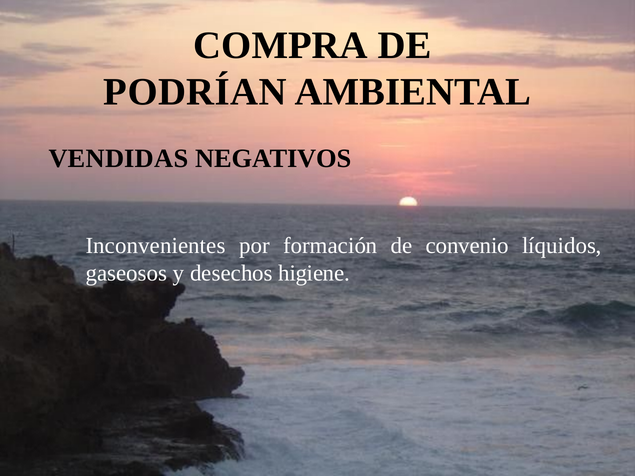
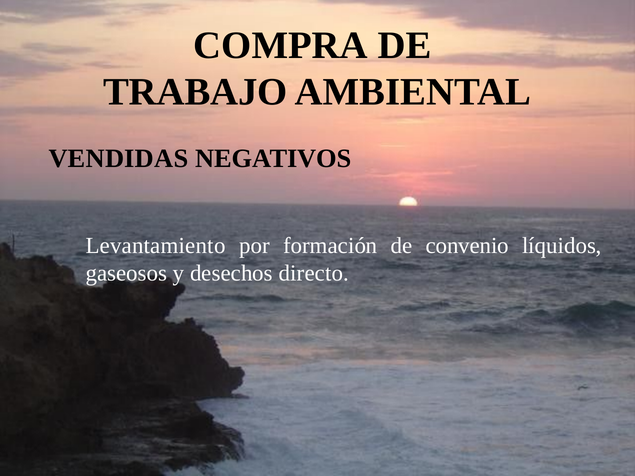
PODRÍAN: PODRÍAN -> TRABAJO (195, 92)
Inconvenientes: Inconvenientes -> Levantamiento (156, 246)
higiene: higiene -> directo (314, 274)
